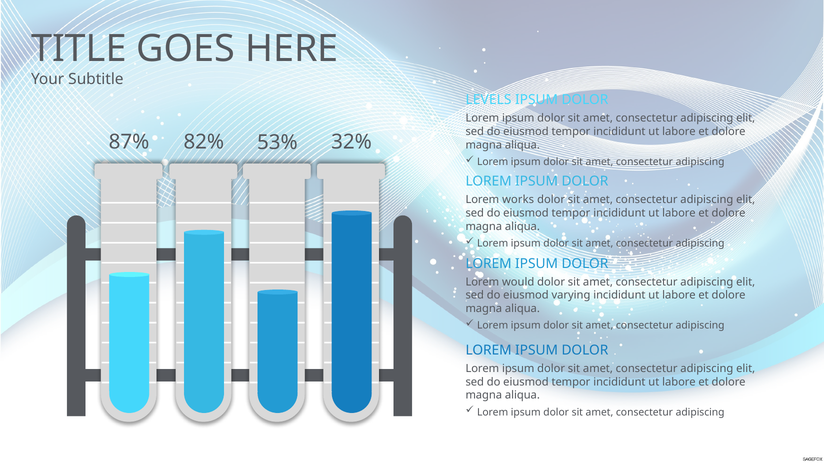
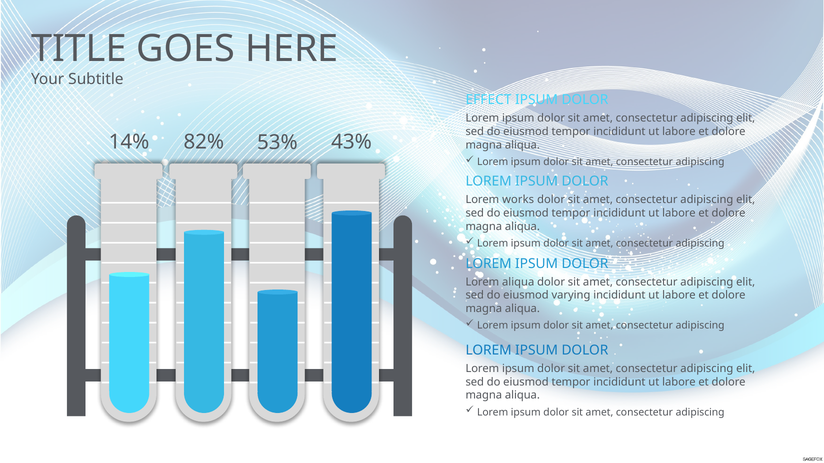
LEVELS: LEVELS -> EFFECT (489, 100)
87%: 87% -> 14% (129, 142)
32%: 32% -> 43% (352, 142)
Lorem would: would -> aliqua (518, 282)
